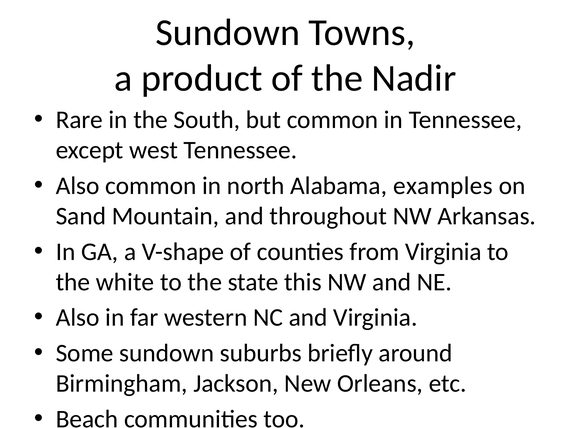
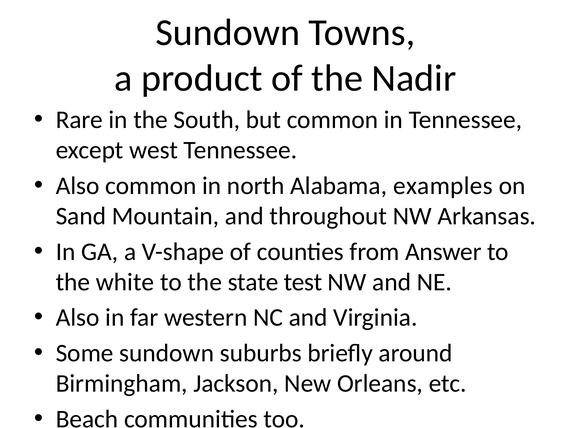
from Virginia: Virginia -> Answer (443, 252)
this: this -> test (303, 282)
